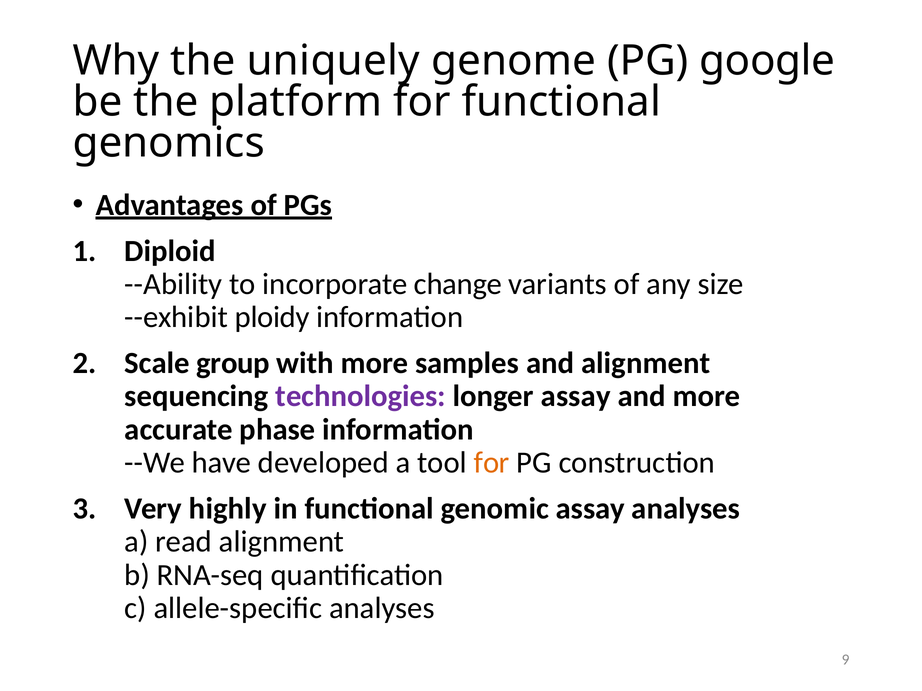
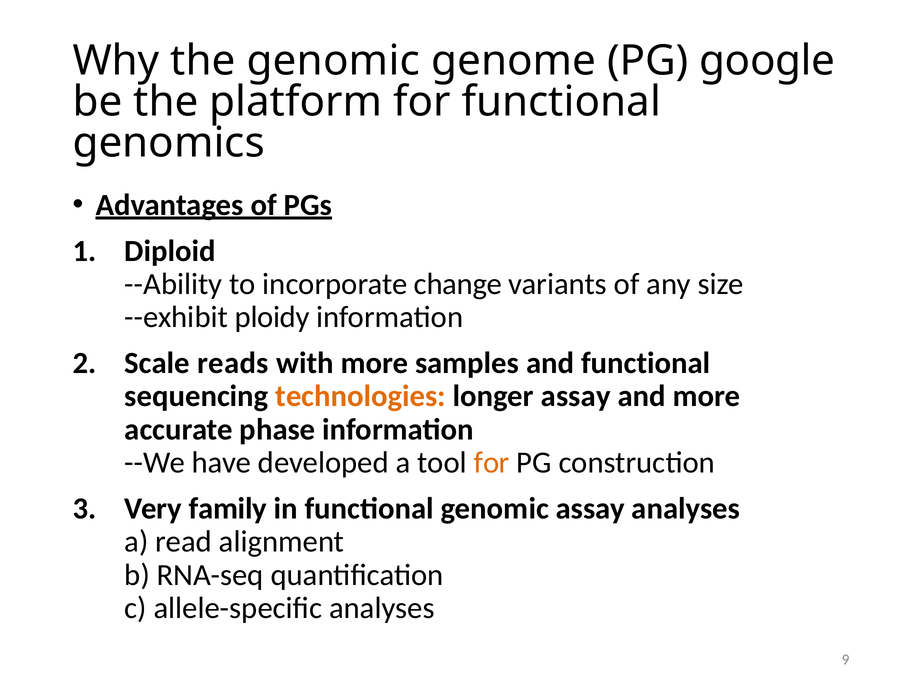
the uniquely: uniquely -> genomic (333, 61)
group: group -> reads (233, 363)
and alignment: alignment -> functional (646, 363)
technologies colour: purple -> orange (361, 397)
highly: highly -> family (228, 509)
